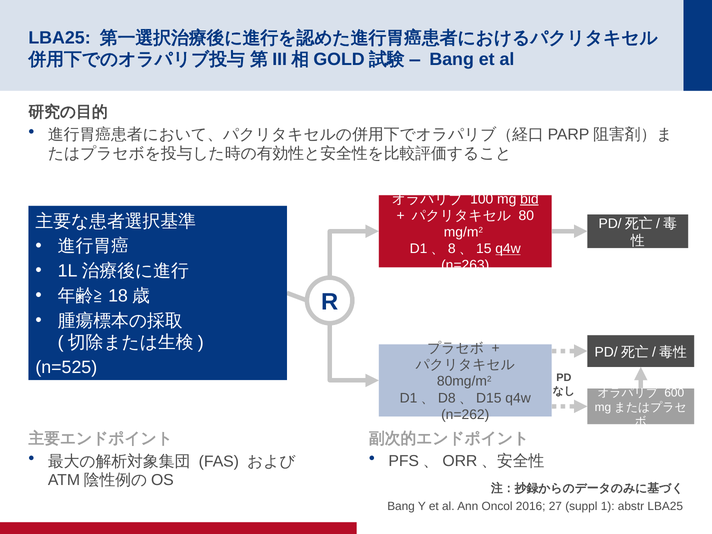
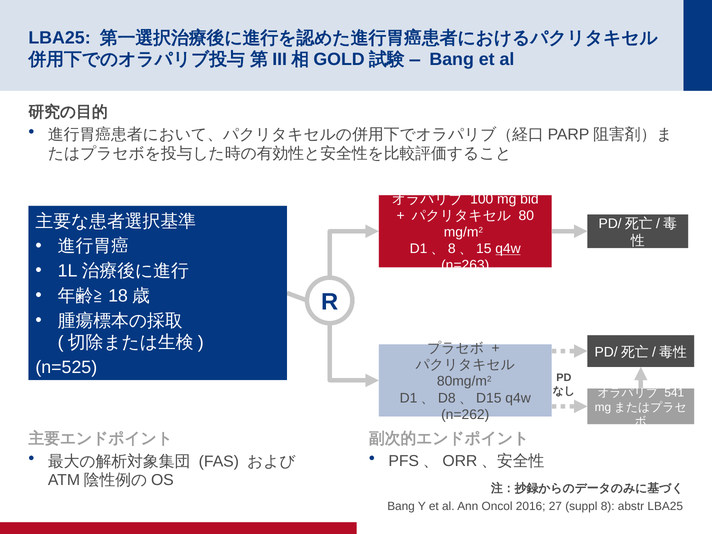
bid underline: present -> none (529, 199)
600: 600 -> 541 (674, 393)
1: 1 -> 8 (608, 506)
